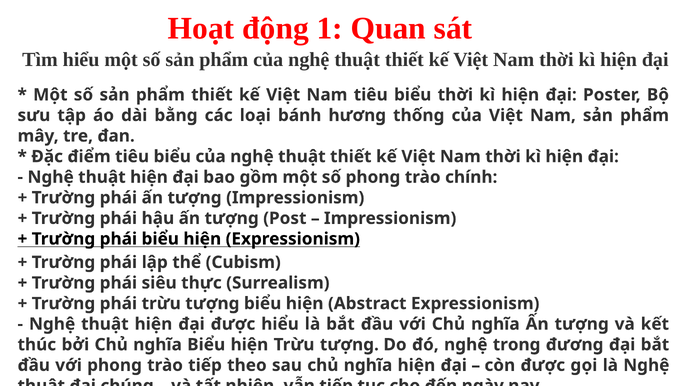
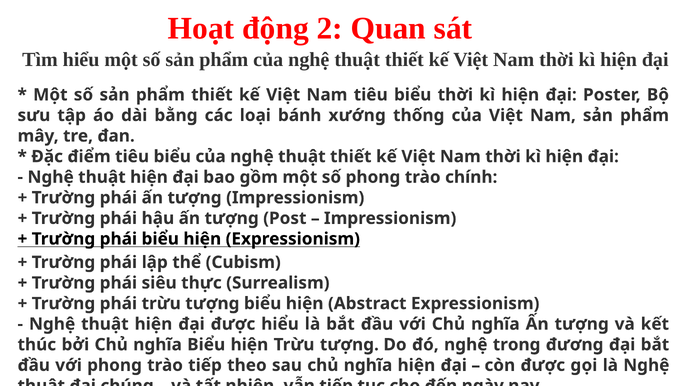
1: 1 -> 2 (330, 29)
hương: hương -> xướng (357, 115)
